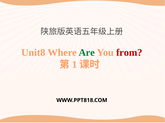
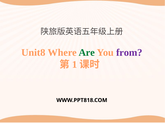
from colour: red -> purple (129, 53)
